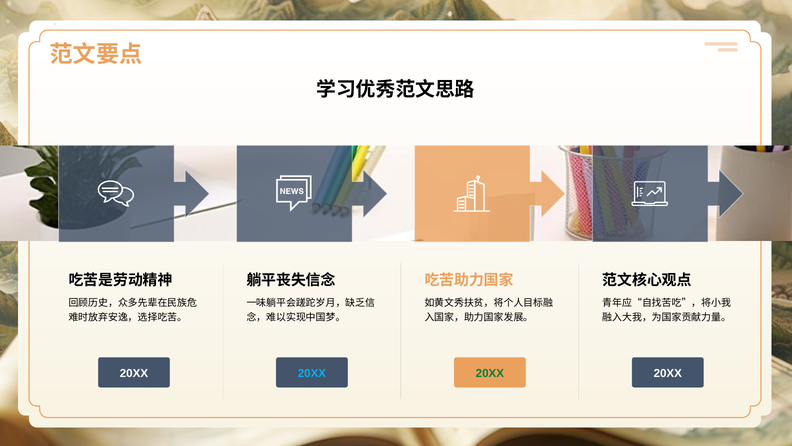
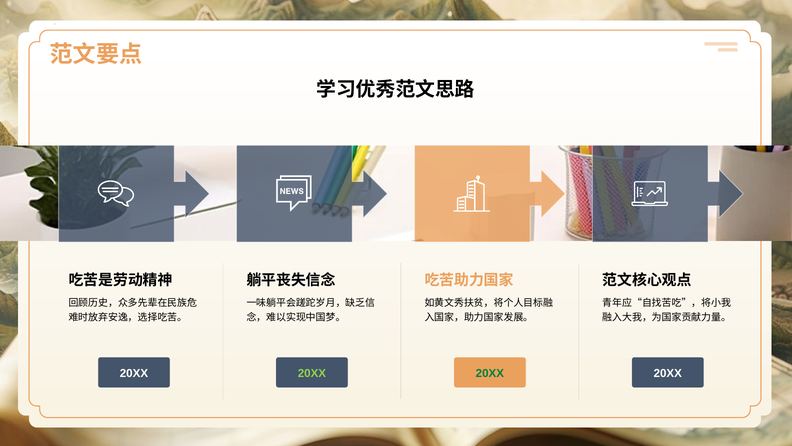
20XX colour: light blue -> light green (312, 373)
